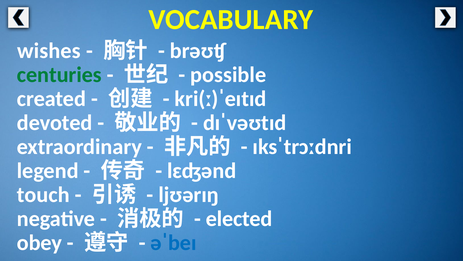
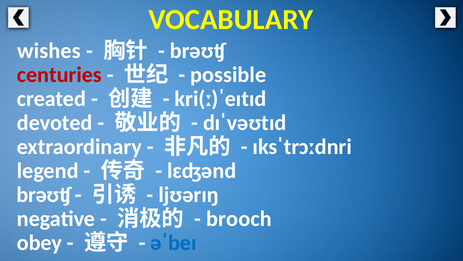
centuries colour: green -> red (59, 75)
touch: touch -> brəʊʧ (43, 194)
elected: elected -> brooch (239, 218)
